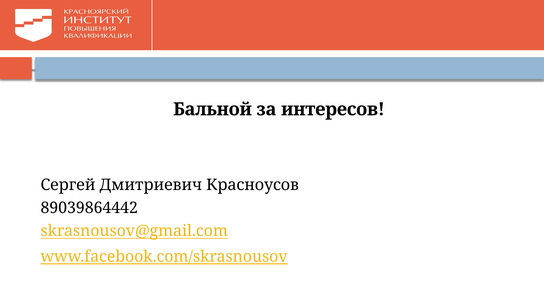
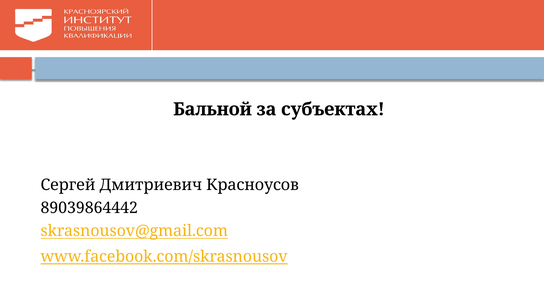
интересов: интересов -> субъектах (333, 109)
